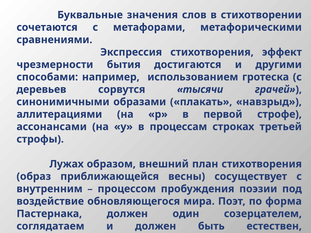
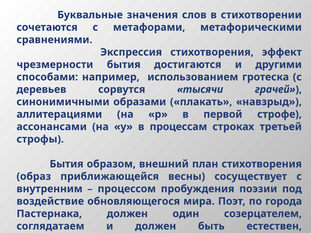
Лужах: Лужах -> Бытия (67, 164)
форма: форма -> города (284, 201)
